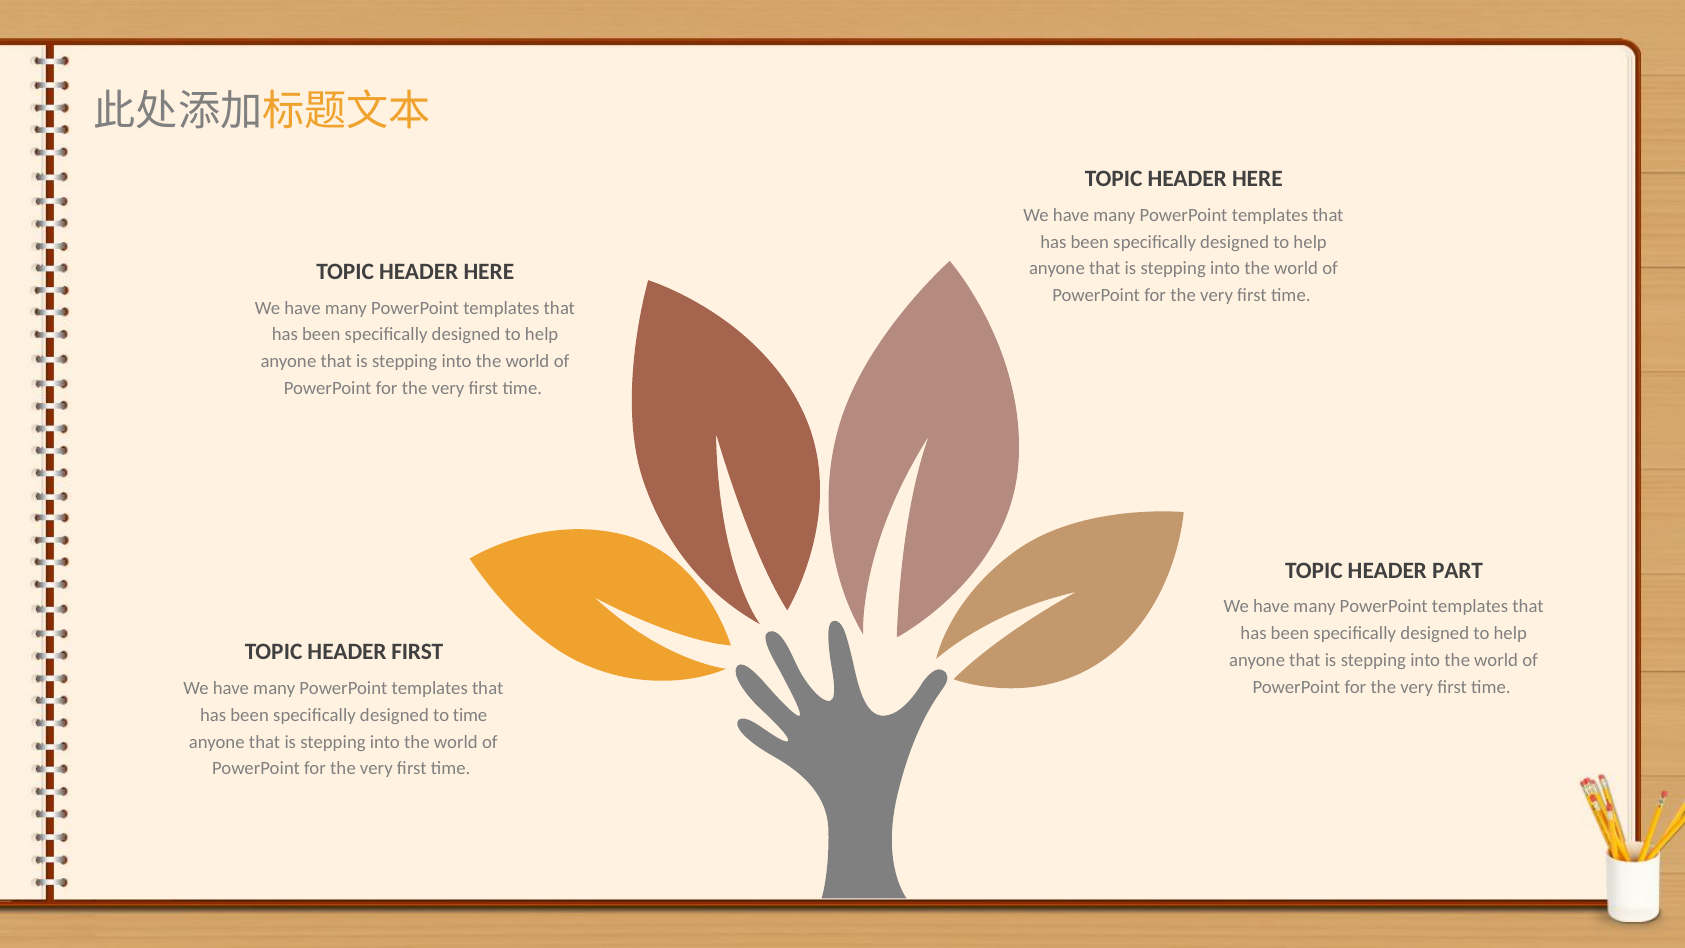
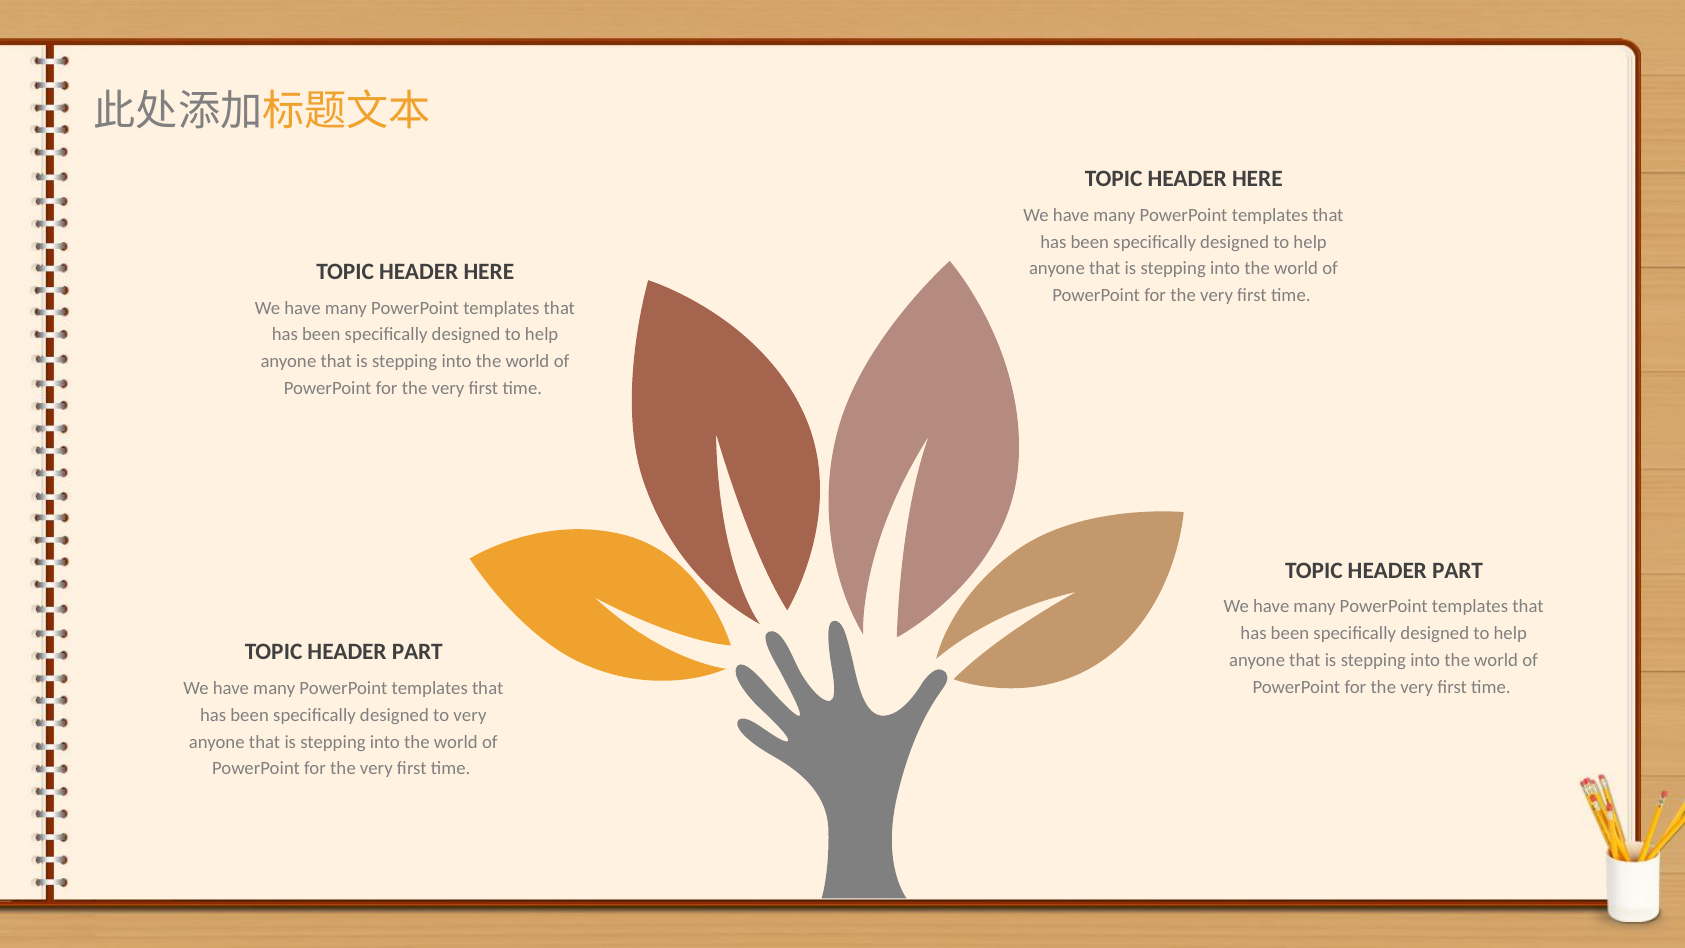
FIRST: FIRST -> PART (417, 652)
to time: time -> very (470, 715)
